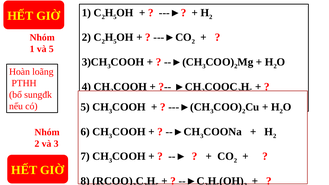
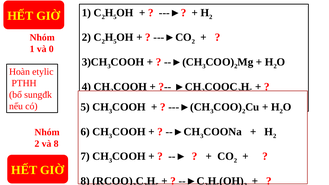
và 5: 5 -> 0 (51, 49)
loãng: loãng -> etylic (43, 72)
và 3: 3 -> 8 (56, 144)
